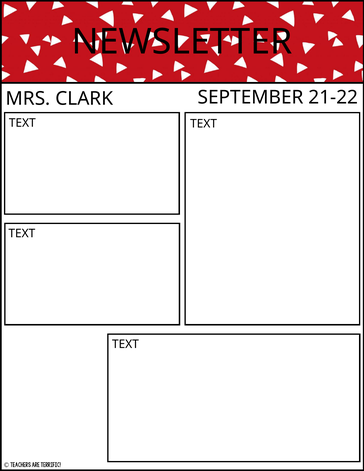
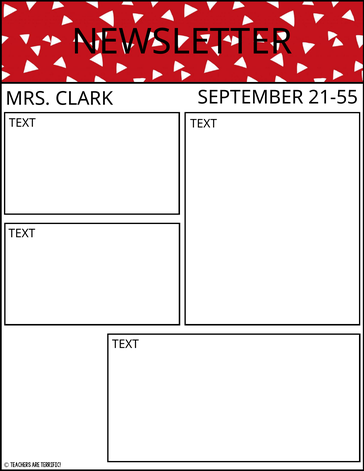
21-22: 21-22 -> 21-55 (333, 97)
